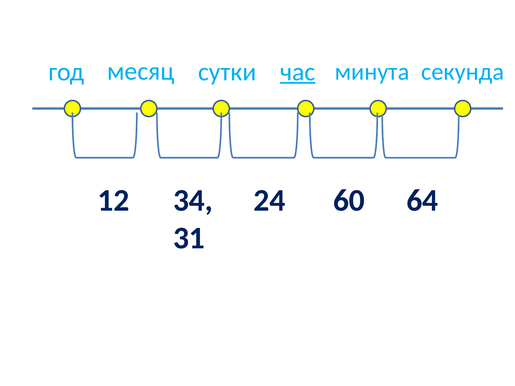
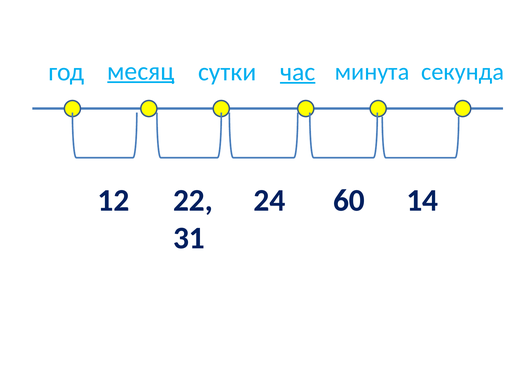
месяц underline: none -> present (141, 71)
34: 34 -> 22 (193, 201)
64: 64 -> 14 (422, 201)
